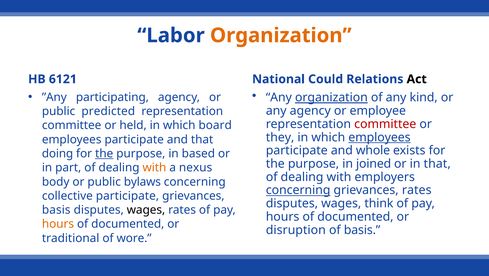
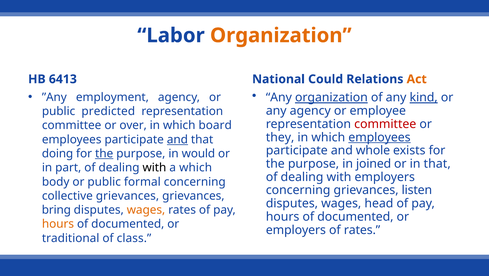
6121: 6121 -> 6413 (63, 79)
Act colour: black -> orange (417, 79)
kind underline: none -> present (424, 97)
participating: participating -> employment (112, 97)
held: held -> over (133, 125)
and underline: none -> present (177, 139)
based: based -> would (198, 153)
with colour: orange -> black (154, 168)
a nexus: nexus -> which (196, 168)
bylaws: bylaws -> formal (142, 182)
concerning underline: present -> none (298, 190)
grievances rates: rates -> listen (417, 190)
collective participate: participate -> grievances (127, 196)
think: think -> head (379, 203)
basis: basis -> bring (56, 210)
wages colour: black -> orange (146, 210)
disruption: disruption -> employers (296, 230)
of basis: basis -> rates (362, 230)
wore: wore -> class (134, 238)
